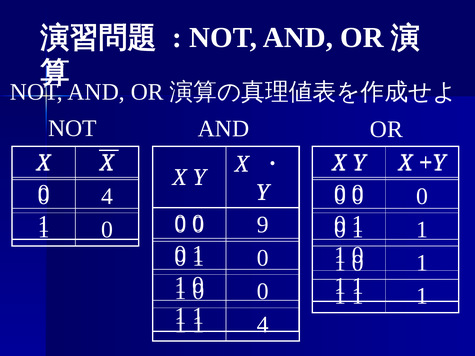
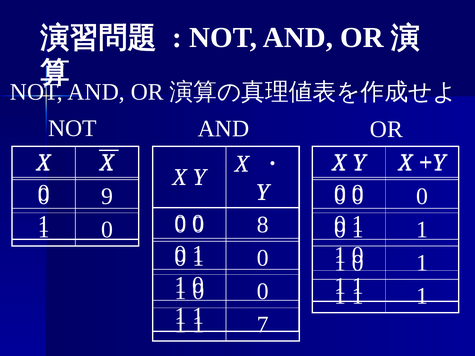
4: 4 -> 9 (107, 196)
9: 9 -> 8 (263, 225)
4: 4 -> 7 (263, 325)
